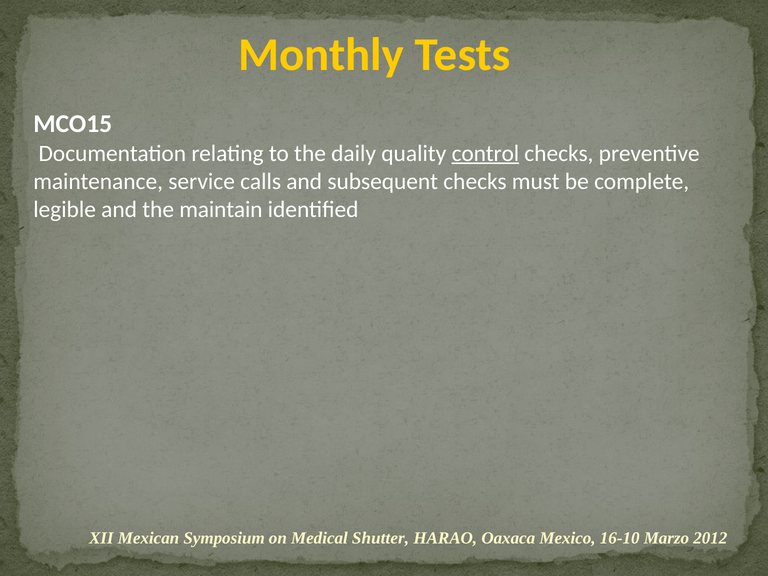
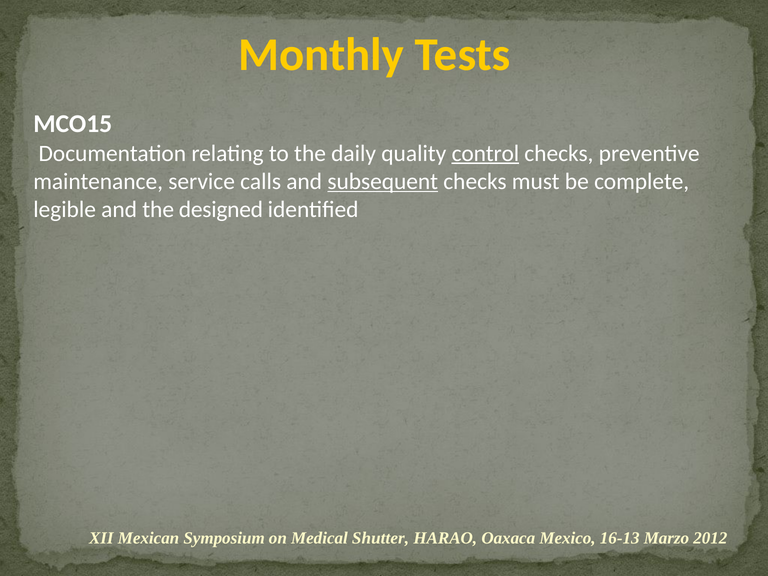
subsequent underline: none -> present (383, 181)
maintain: maintain -> designed (221, 210)
16-10: 16-10 -> 16-13 (620, 538)
